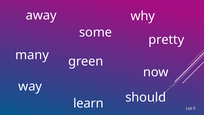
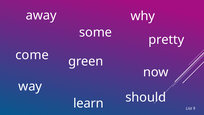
many: many -> come (32, 55)
